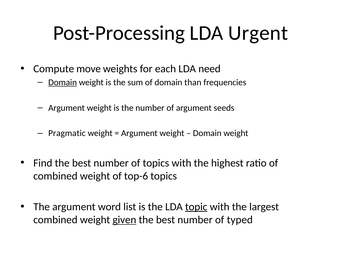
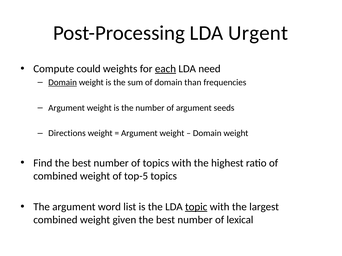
move: move -> could (89, 69)
each underline: none -> present (165, 69)
Pragmatic: Pragmatic -> Directions (67, 134)
top-6: top-6 -> top-5 (136, 176)
given underline: present -> none (124, 220)
typed: typed -> lexical (240, 220)
